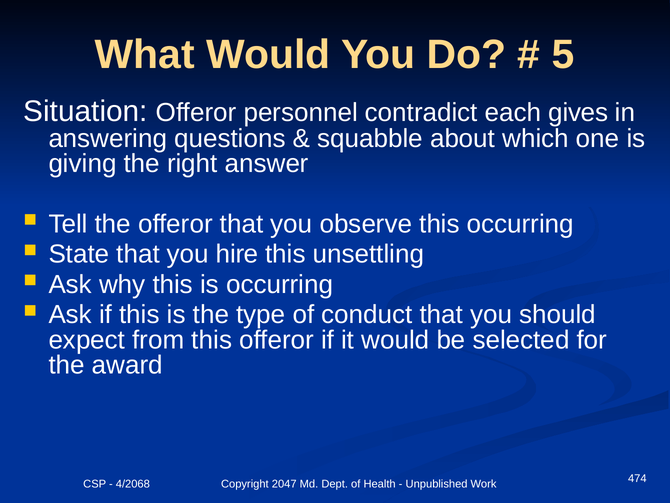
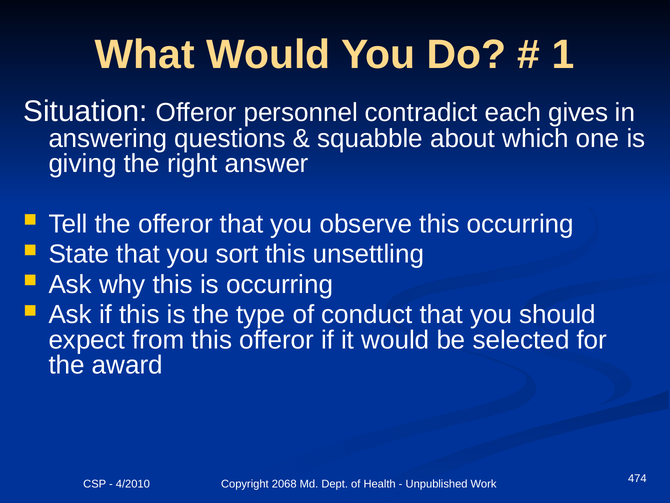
5: 5 -> 1 (563, 55)
hire: hire -> sort (237, 254)
4/2068: 4/2068 -> 4/2010 (133, 483)
2047: 2047 -> 2068 (284, 483)
